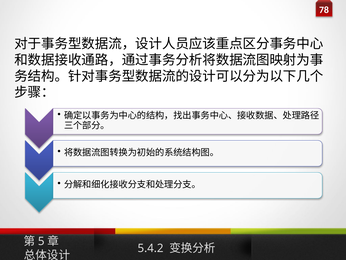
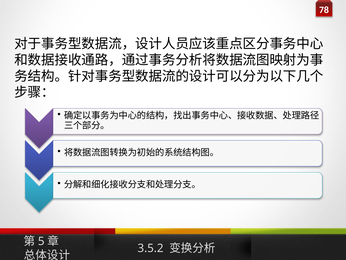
5.4.2: 5.4.2 -> 3.5.2 (151, 248)
